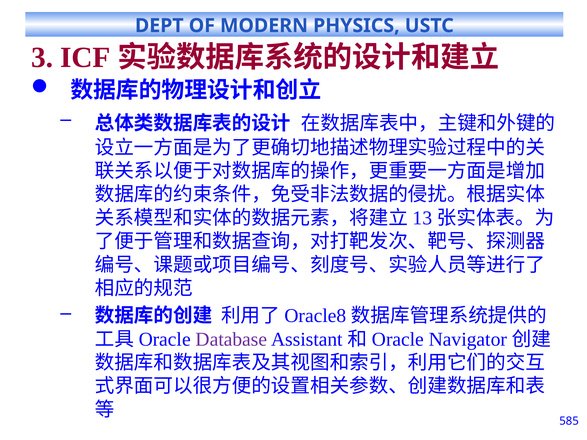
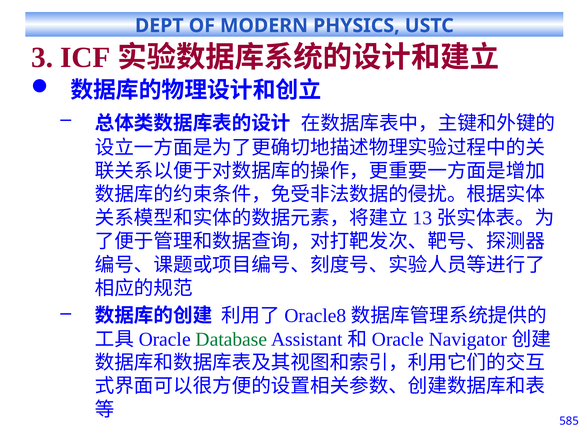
Database colour: purple -> green (231, 339)
